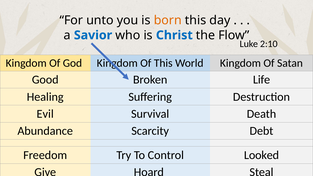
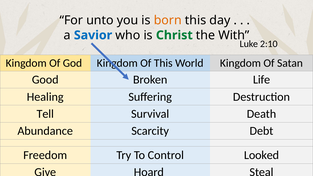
Christ colour: blue -> green (174, 35)
Flow: Flow -> With (234, 35)
Evil: Evil -> Tell (45, 114)
